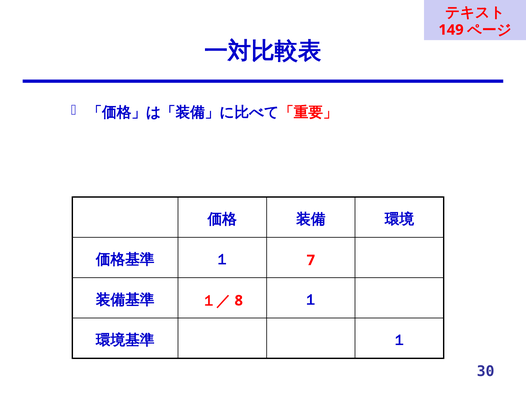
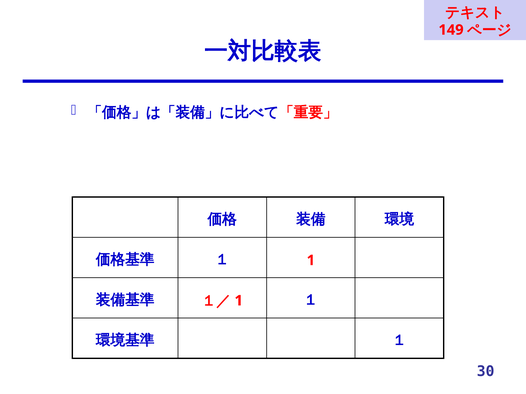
１ 7: 7 -> 1 (311, 261)
8: 8 -> 1 (239, 301)
